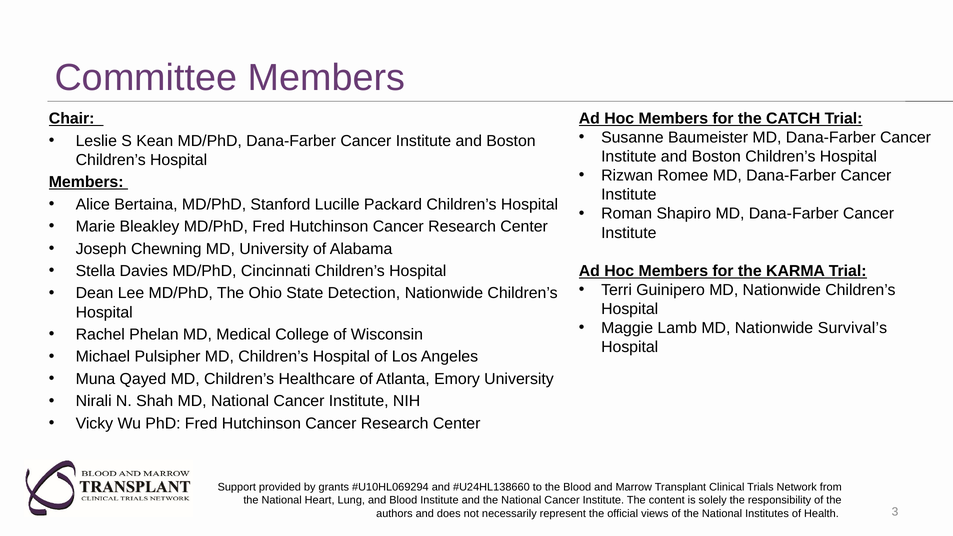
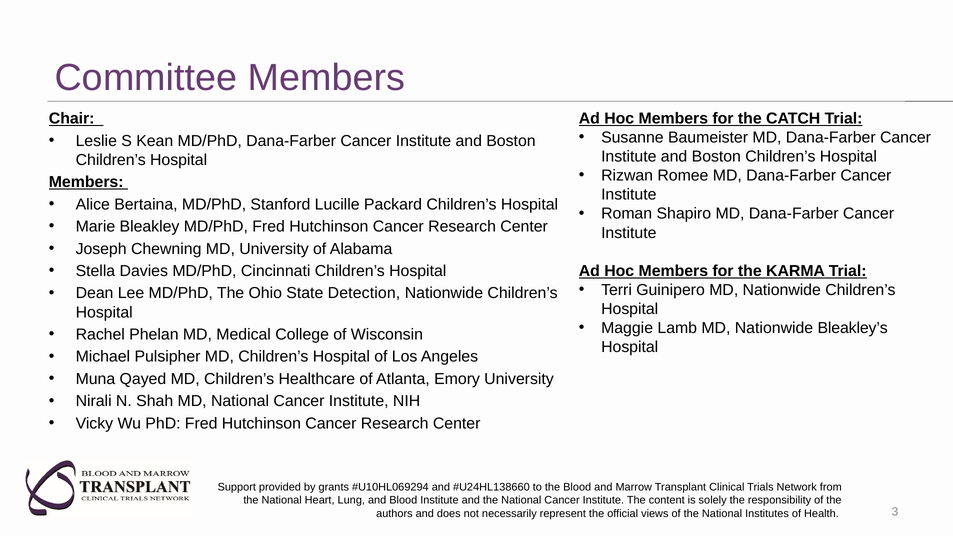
Survival’s: Survival’s -> Bleakley’s (853, 328)
